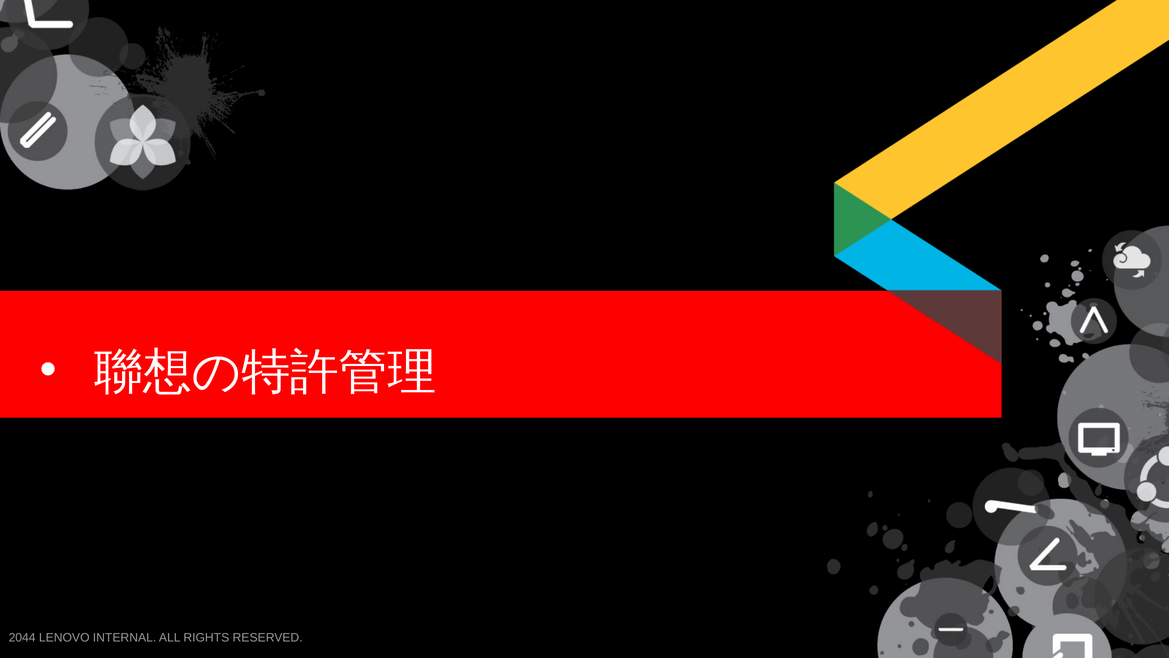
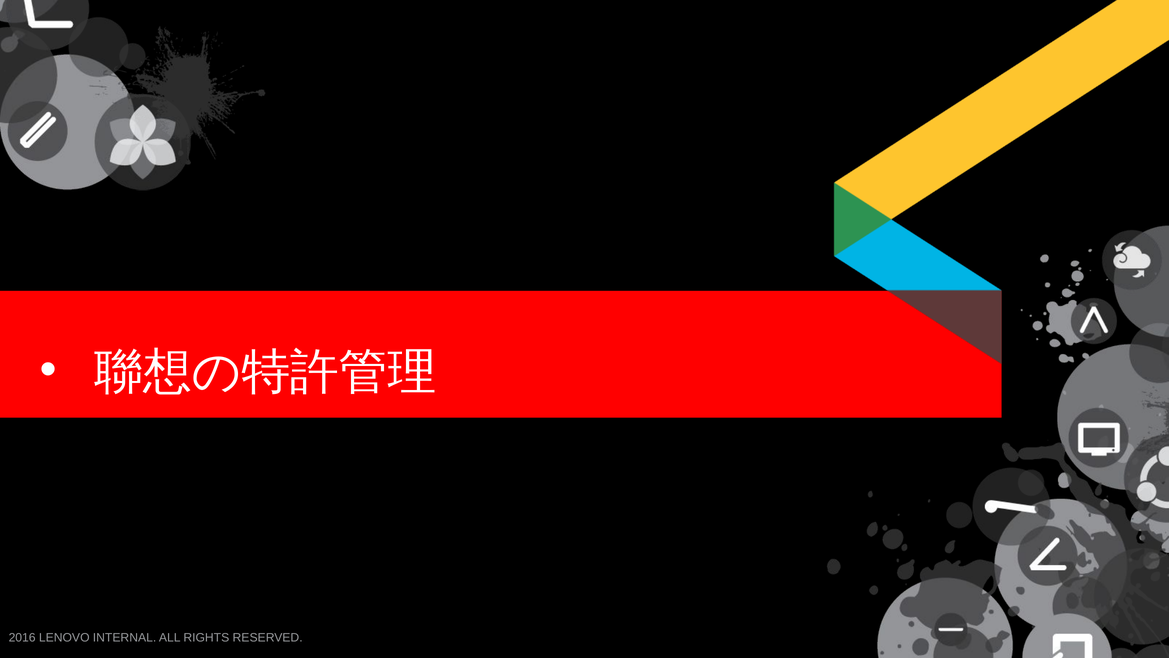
2044: 2044 -> 2016 (22, 637)
